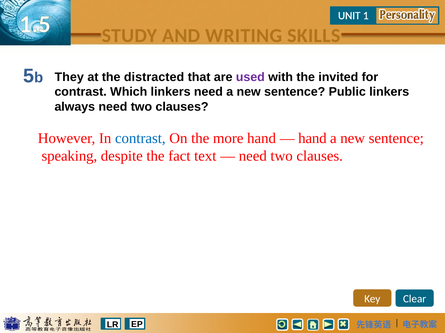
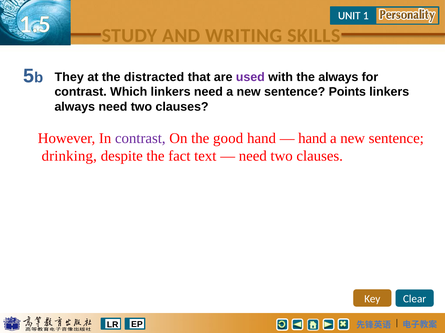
the invited: invited -> always (338, 77)
Public: Public -> Points (347, 92)
contrast colour: blue -> purple (140, 138)
more: more -> good (228, 138)
speaking: speaking -> drinking (69, 156)
